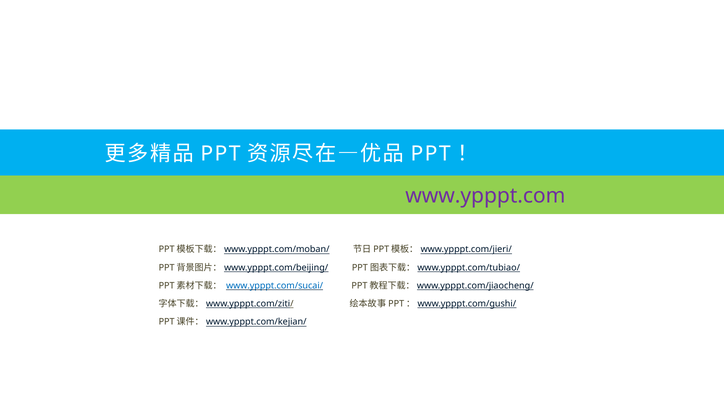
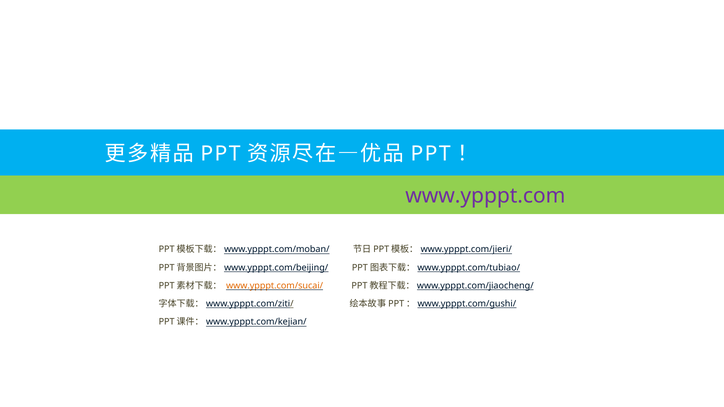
www.ypppt.com/sucai/ colour: blue -> orange (275, 286)
